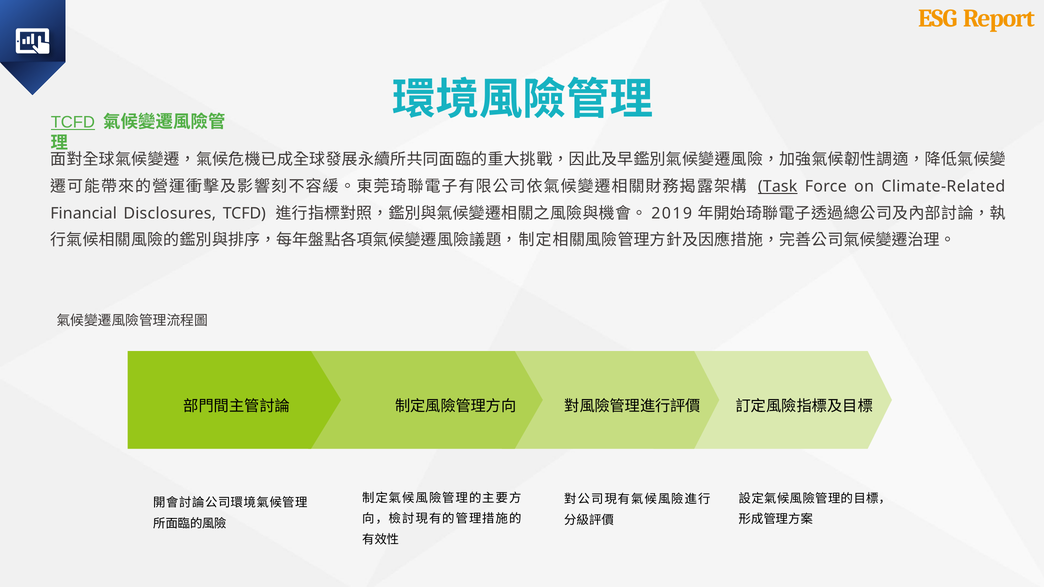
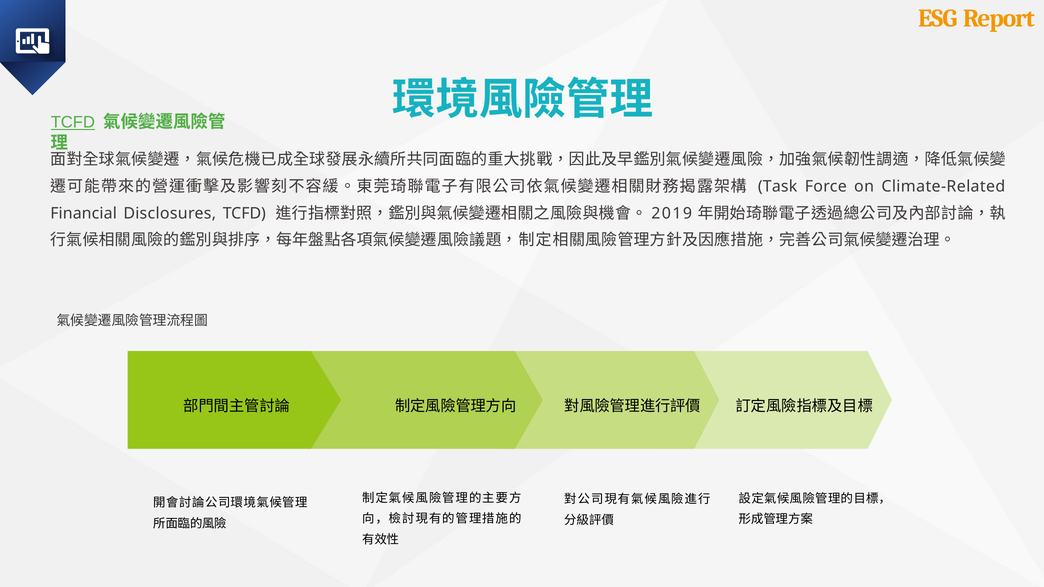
Task underline: present -> none (778, 187)
